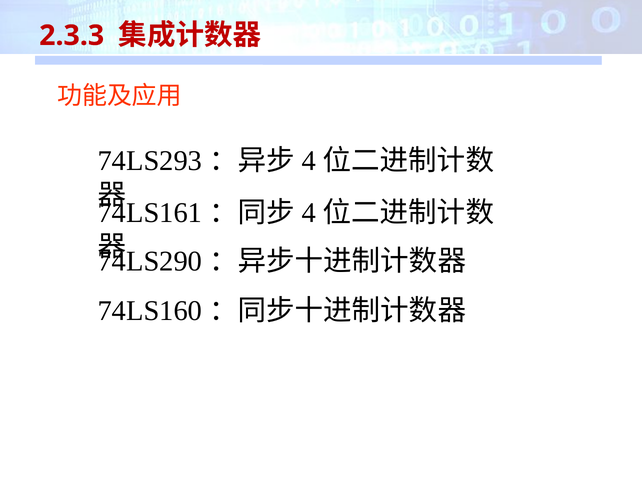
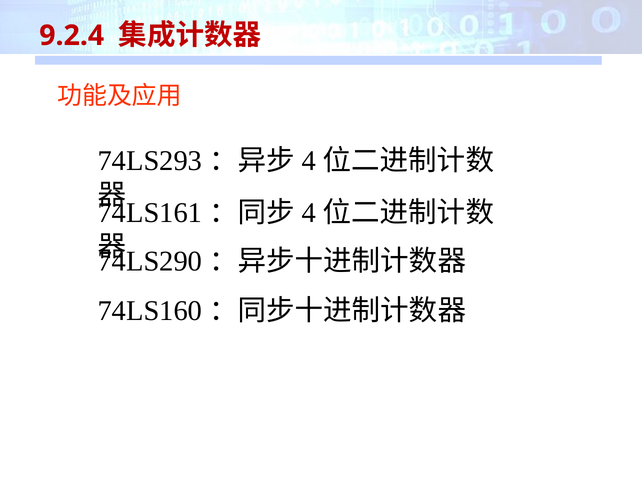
2.3.3: 2.3.3 -> 9.2.4 (72, 35)
